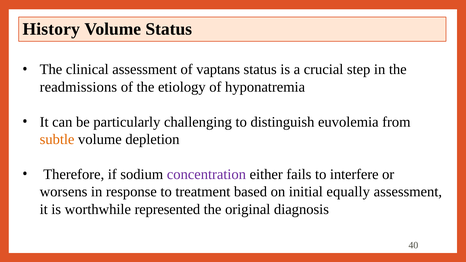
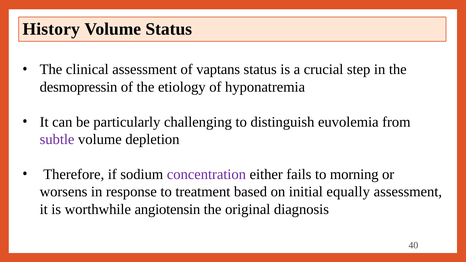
readmissions: readmissions -> desmopressin (79, 87)
subtle colour: orange -> purple (57, 139)
interfere: interfere -> morning (354, 174)
represented: represented -> angiotensin (167, 209)
